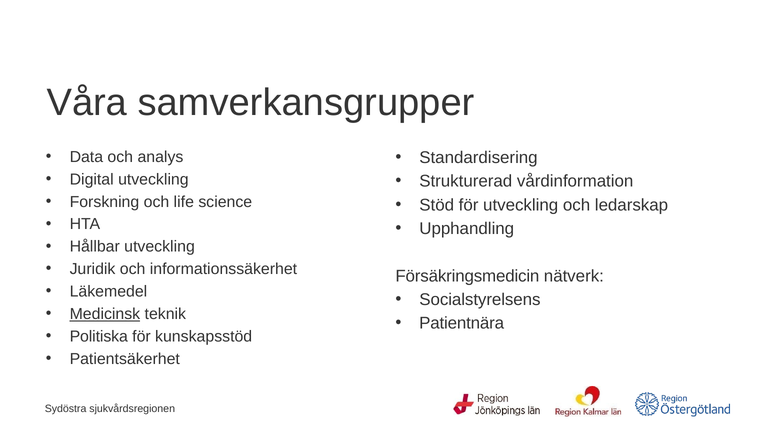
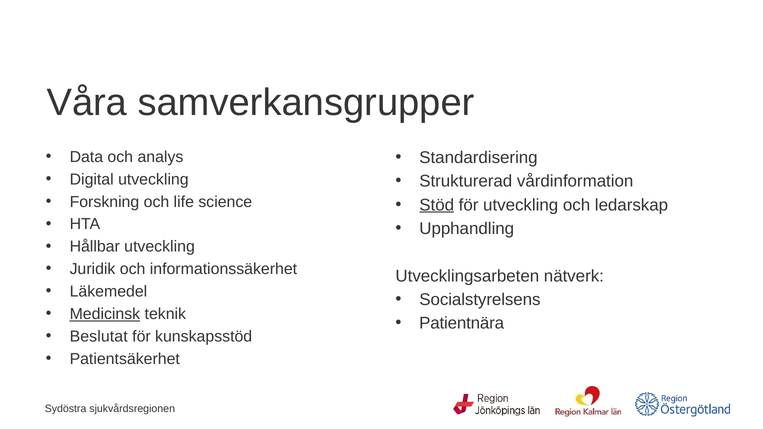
Stöd underline: none -> present (437, 205)
Försäkringsmedicin: Försäkringsmedicin -> Utvecklingsarbeten (467, 276)
Politiska: Politiska -> Beslutat (99, 337)
